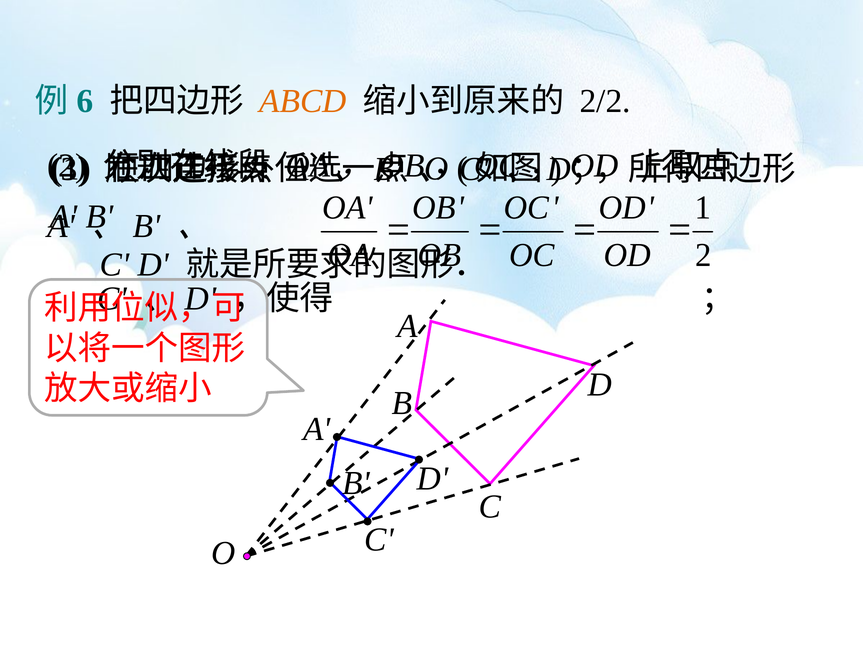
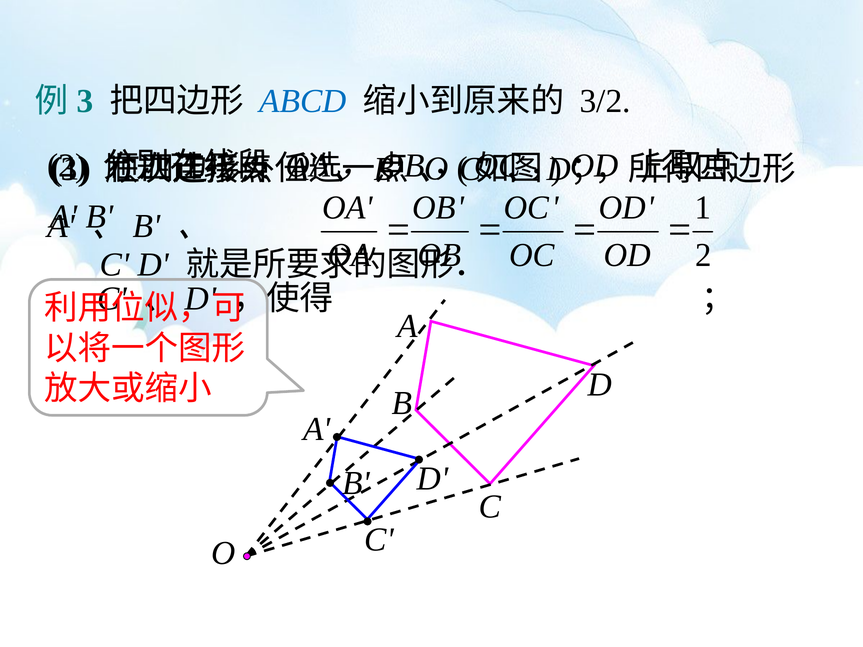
6: 6 -> 3 (85, 101)
ABCD colour: orange -> blue (303, 101)
2/2: 2/2 -> 3/2 (605, 101)
